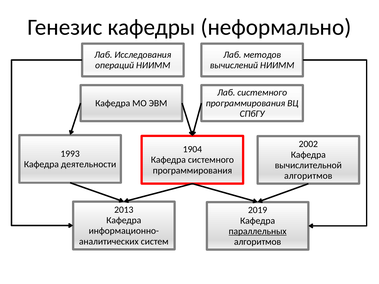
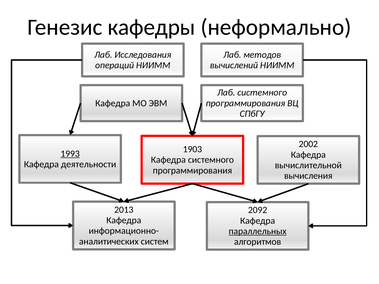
1904: 1904 -> 1903 (192, 149)
1993 underline: none -> present (70, 154)
алгоритмов: алгоритмов -> вычисления (308, 176)
2019: 2019 -> 2092 (258, 210)
